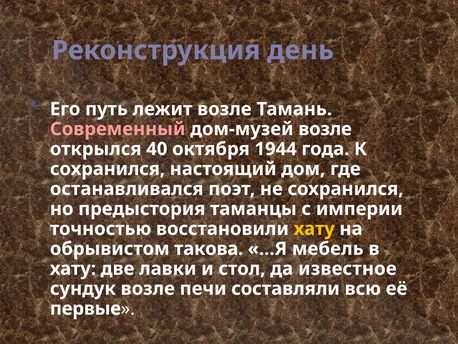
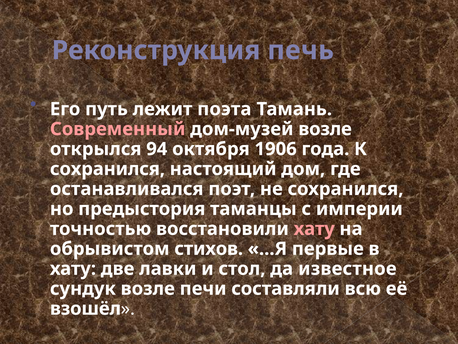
день: день -> печь (301, 50)
лежит возле: возле -> поэта (224, 109)
40: 40 -> 94 (157, 149)
1944: 1944 -> 1906 (276, 149)
хату colour: yellow -> pink (314, 229)
такова: такова -> стихов (209, 248)
мебель: мебель -> первые (328, 248)
первые: первые -> взошёл (85, 308)
